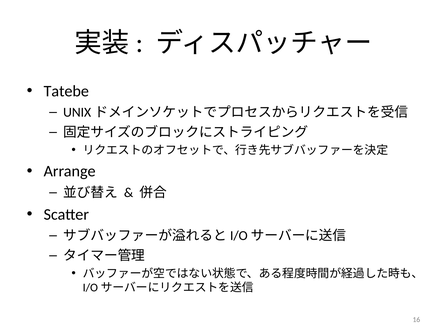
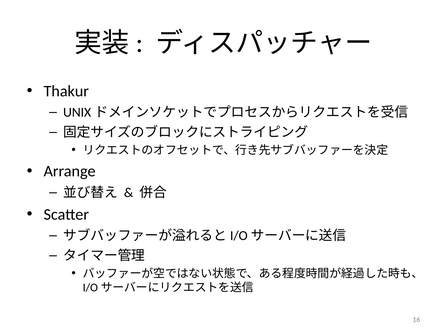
Tatebe: Tatebe -> Thakur (66, 91)
